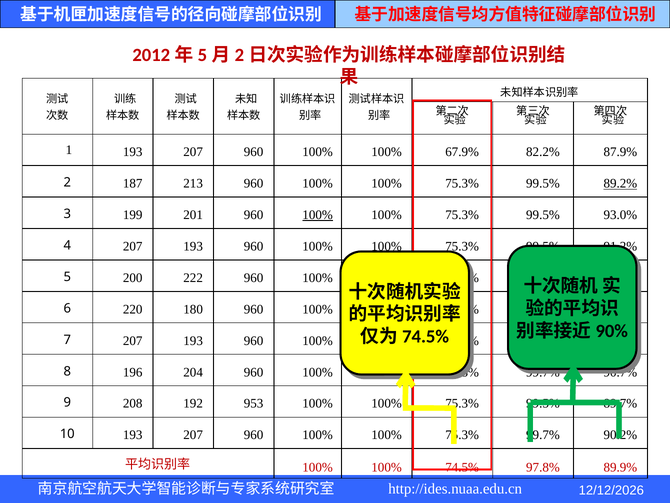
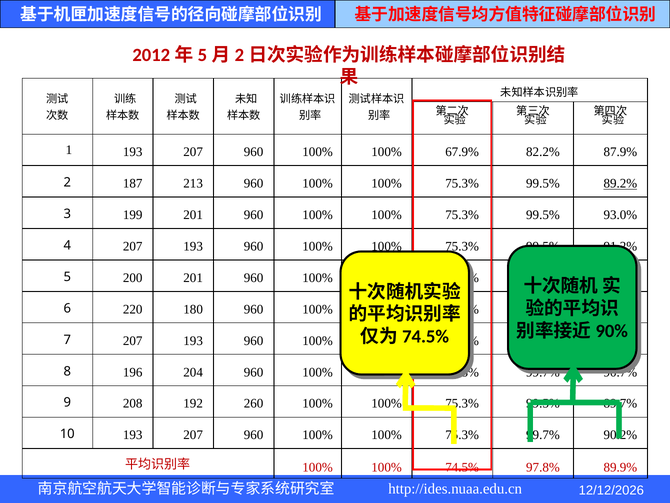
100% underline: present -> none (318, 215)
200 222: 222 -> 201 (193, 278)
953: 953 -> 260 (254, 403)
